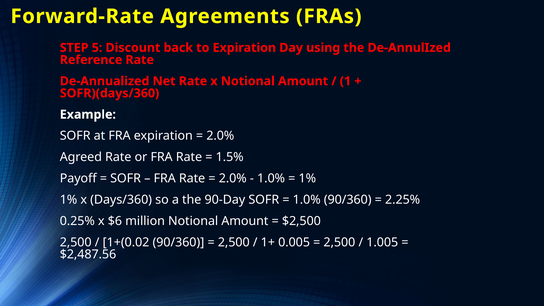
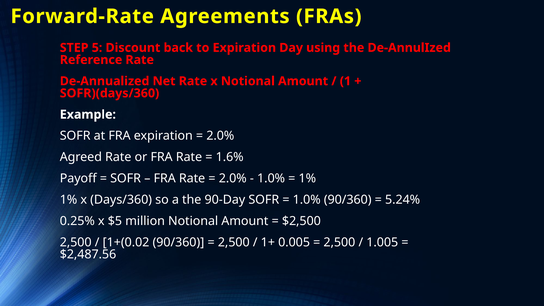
1.5%: 1.5% -> 1.6% (230, 157)
2.25%: 2.25% -> 5.24% (403, 200)
$6: $6 -> $5 (115, 221)
